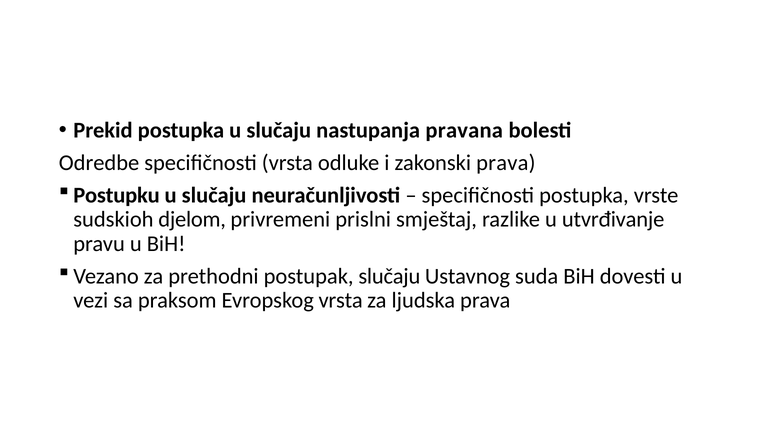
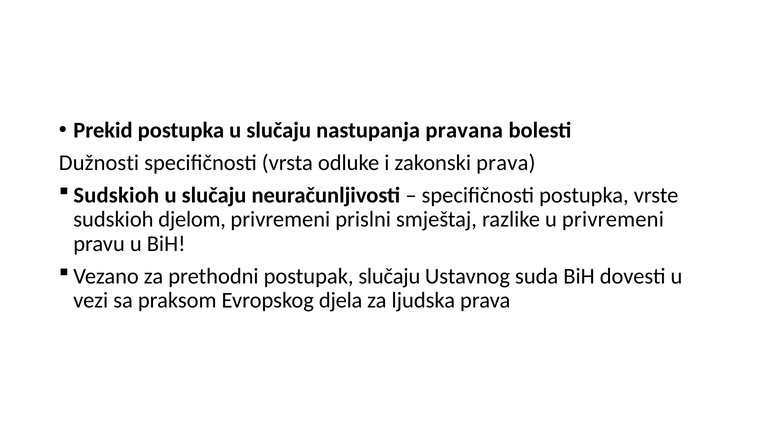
Odredbe: Odredbe -> Dužnosti (99, 163)
Postupku: Postupku -> Sudskioh (116, 195)
u utvrđivanje: utvrđivanje -> privremeni (613, 220)
Evropskog vrsta: vrsta -> djela (341, 301)
